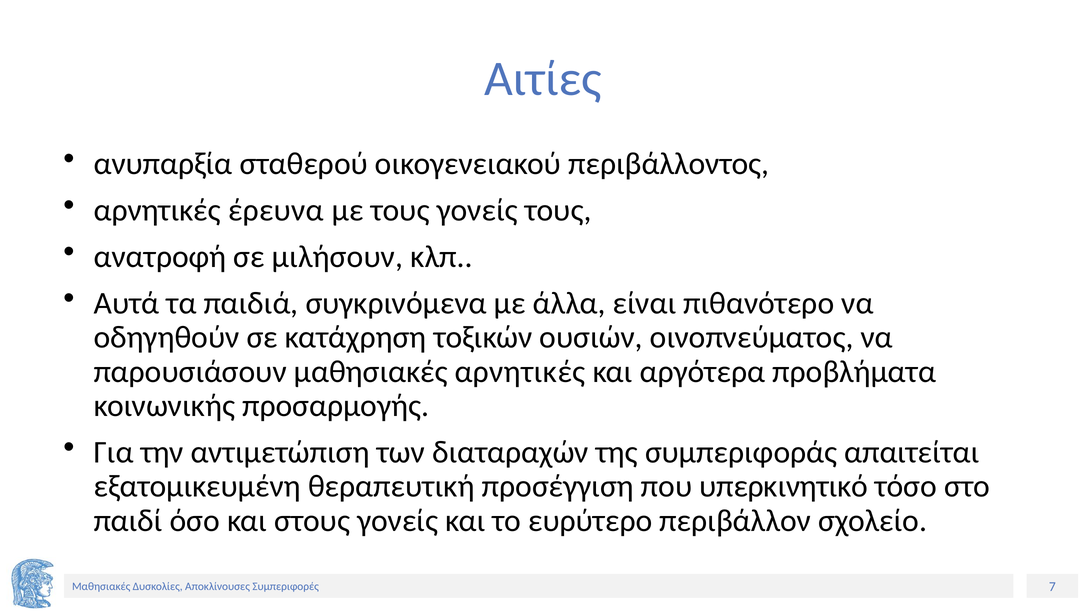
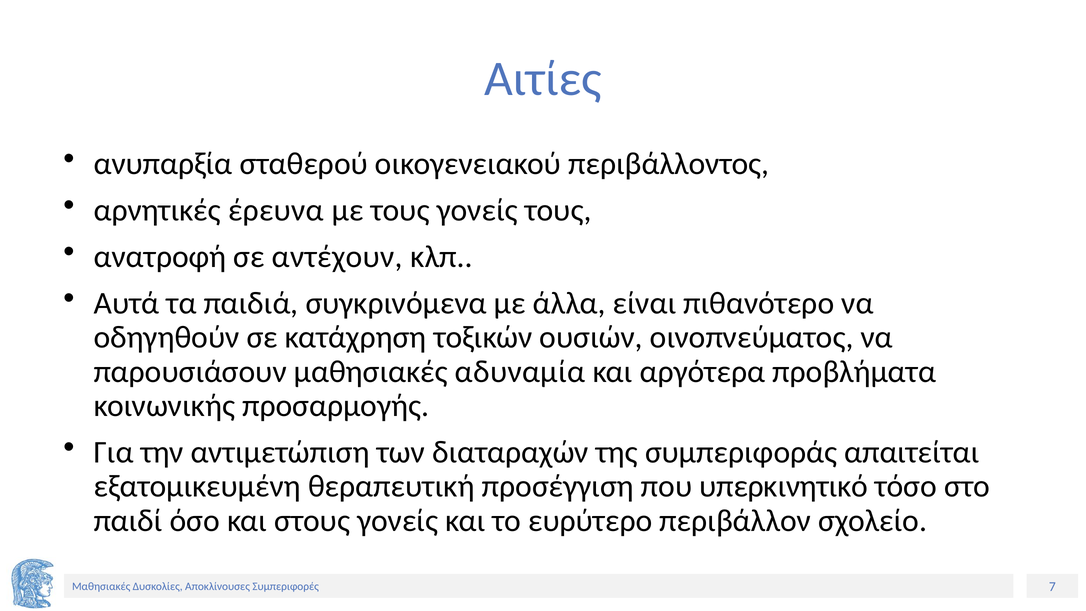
μιλήσουν: μιλήσουν -> αντέχουν (337, 257)
μαθησιακές αρνητικές: αρνητικές -> αδυναμία (520, 372)
